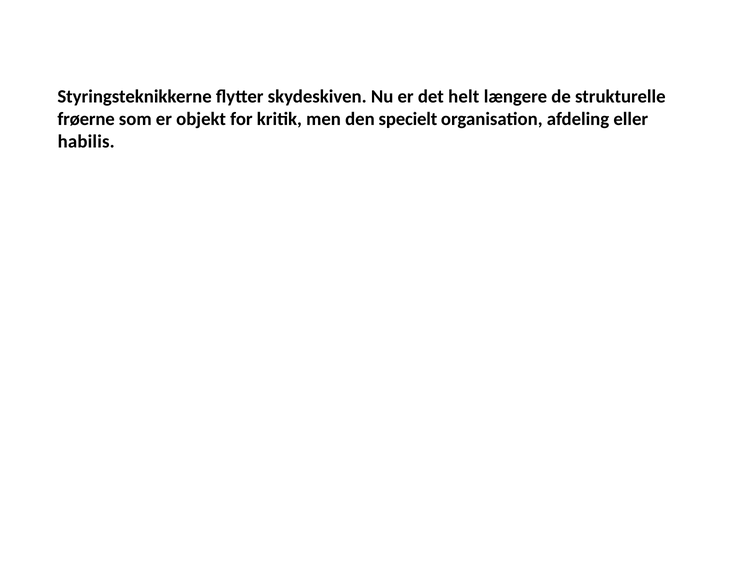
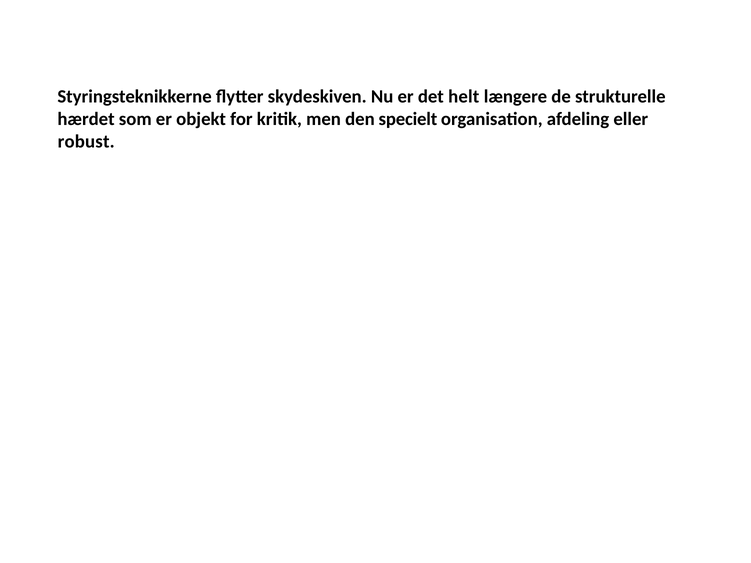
frøerne: frøerne -> hærdet (86, 119)
habilis: habilis -> robust (86, 142)
